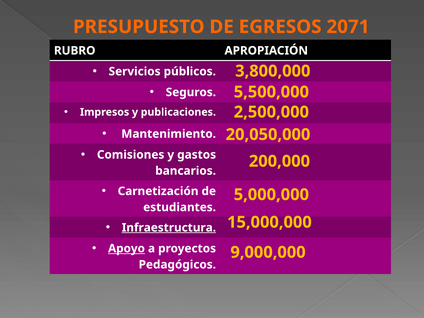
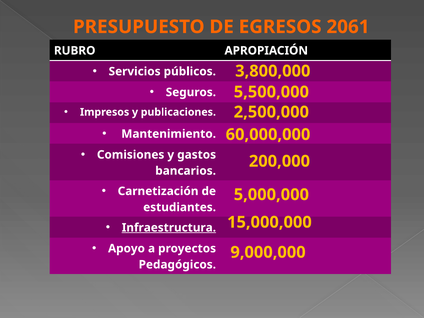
2071: 2071 -> 2061 (348, 27)
20,050,000: 20,050,000 -> 60,000,000 (268, 135)
Apoyo underline: present -> none (126, 248)
